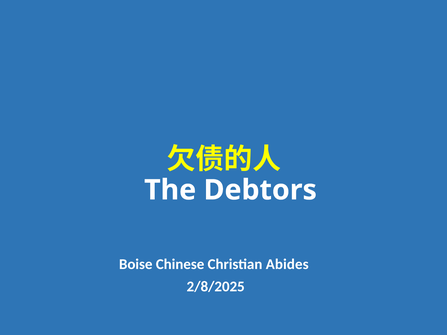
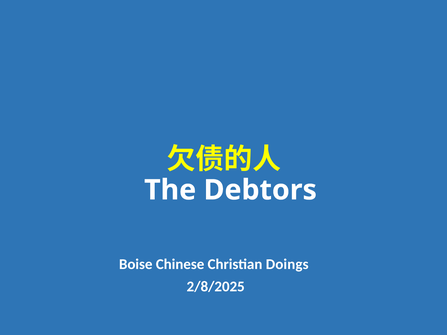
Abides: Abides -> Doings (287, 265)
